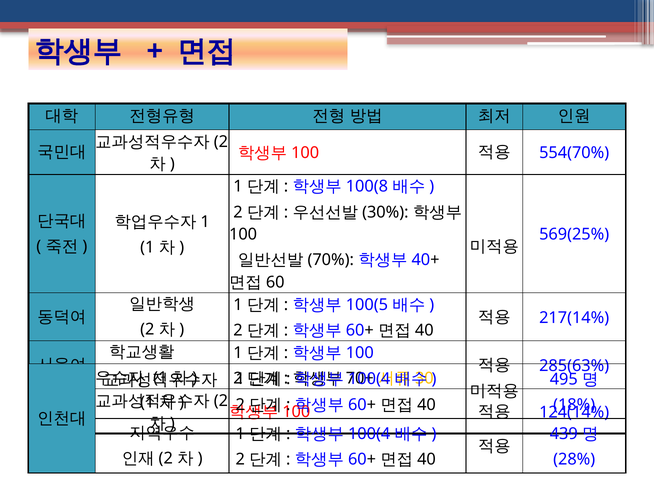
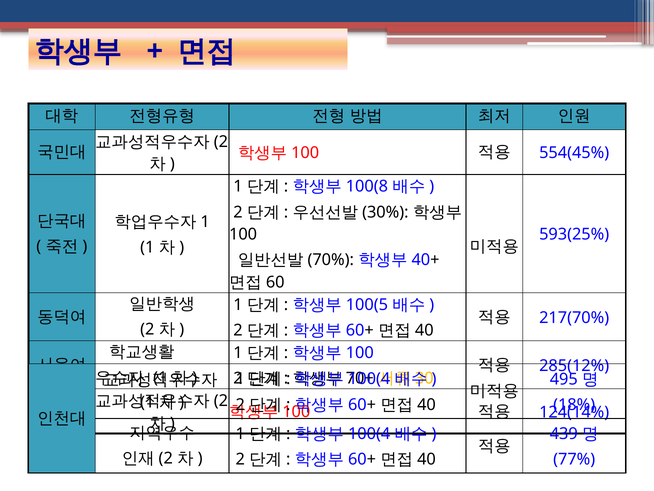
554(70%: 554(70% -> 554(45% (574, 153)
569(25%: 569(25% -> 593(25% (574, 234)
217(14%: 217(14% -> 217(70% (574, 317)
285(63%: 285(63% -> 285(12% (574, 365)
28%: 28% -> 77% (574, 459)
